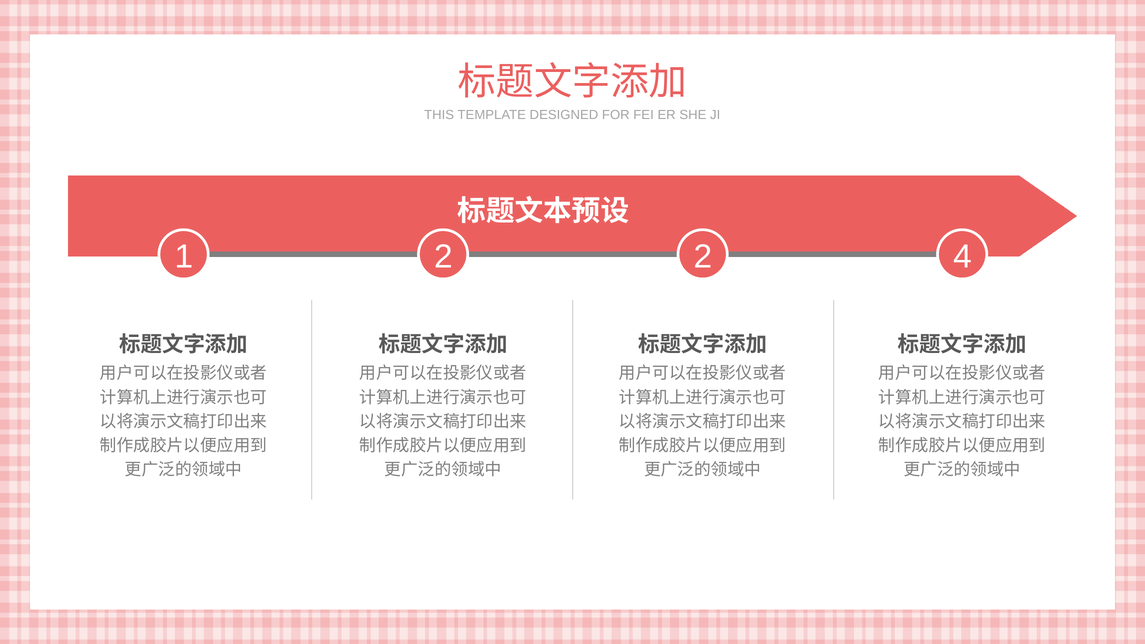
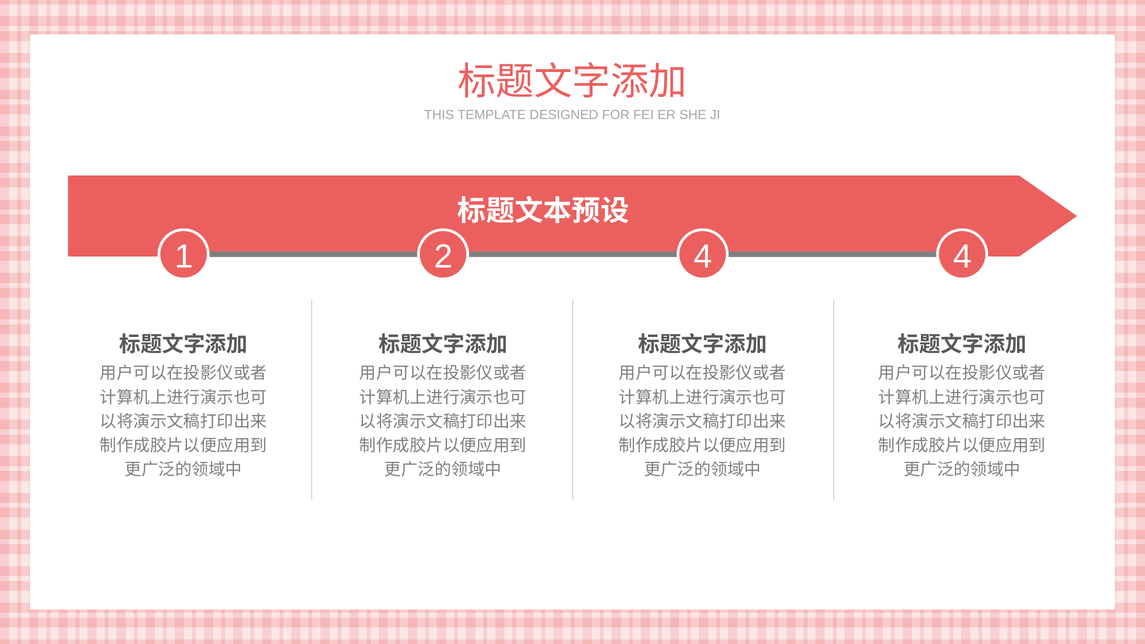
2 2: 2 -> 4 (703, 257)
